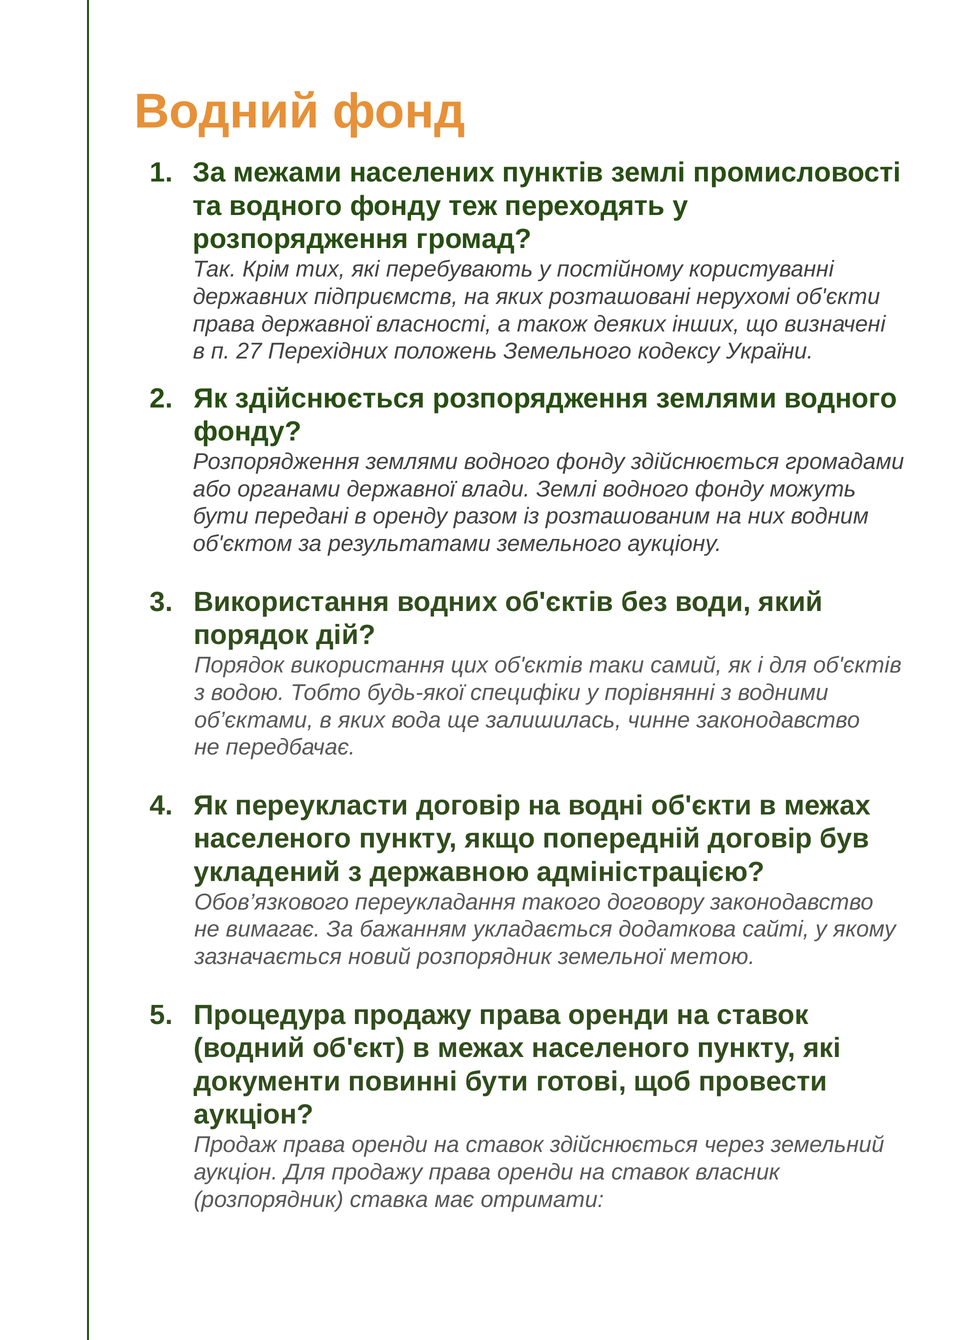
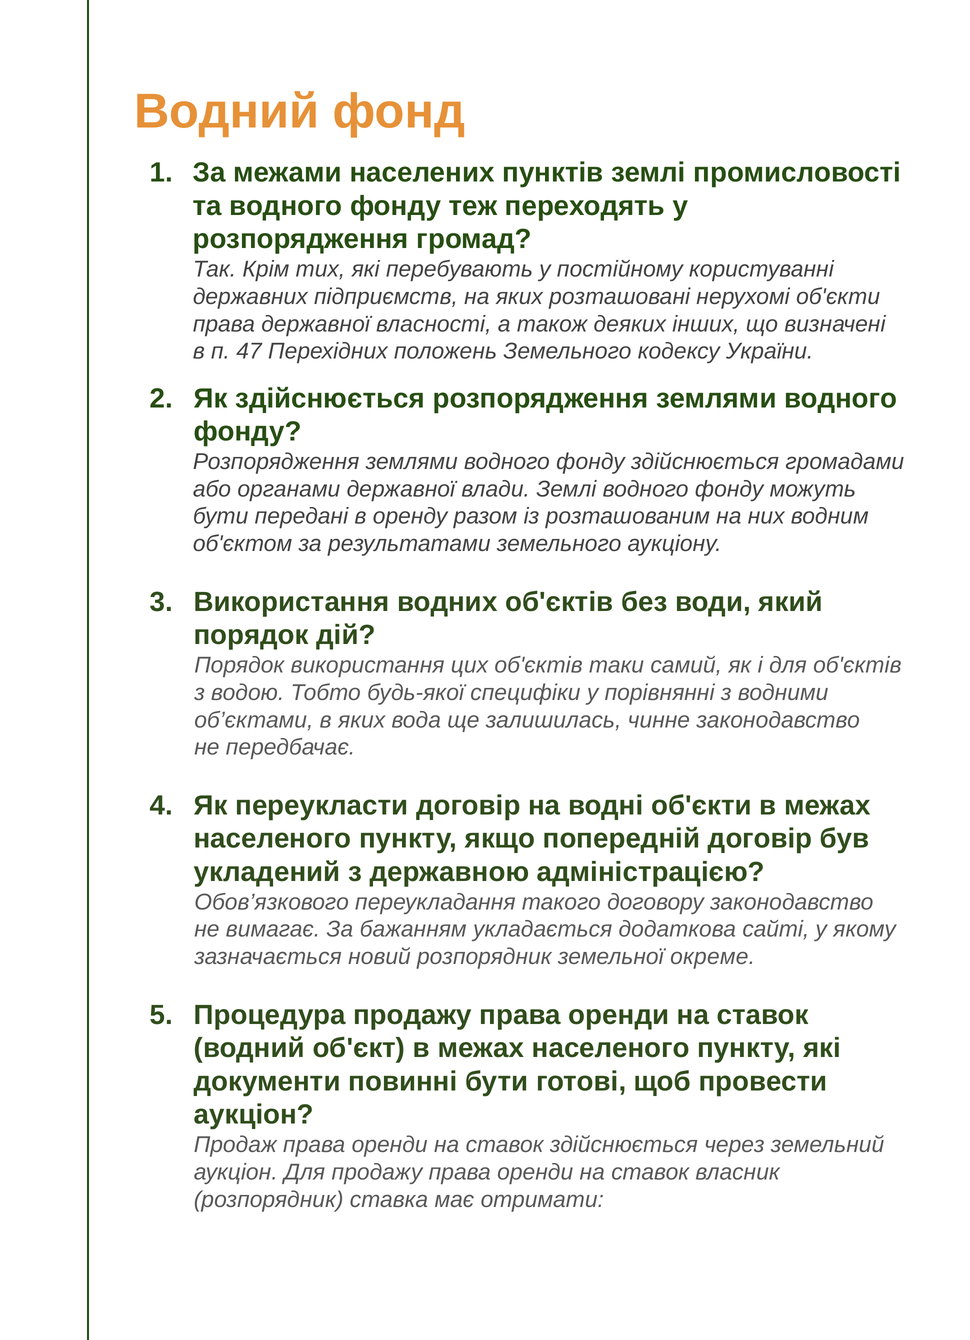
27: 27 -> 47 (249, 351)
метою: метою -> окреме (713, 956)
